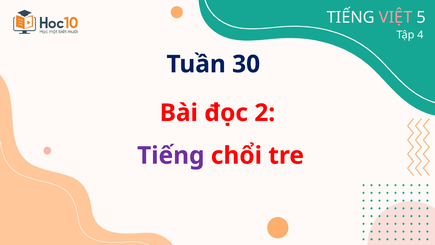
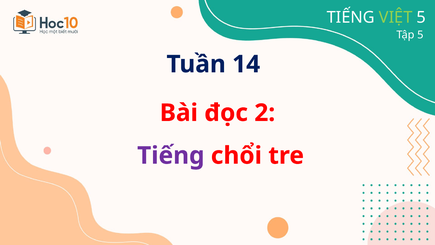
VIỆT colour: pink -> light green (396, 18)
Tập 4: 4 -> 5 (420, 35)
30: 30 -> 14 (246, 64)
